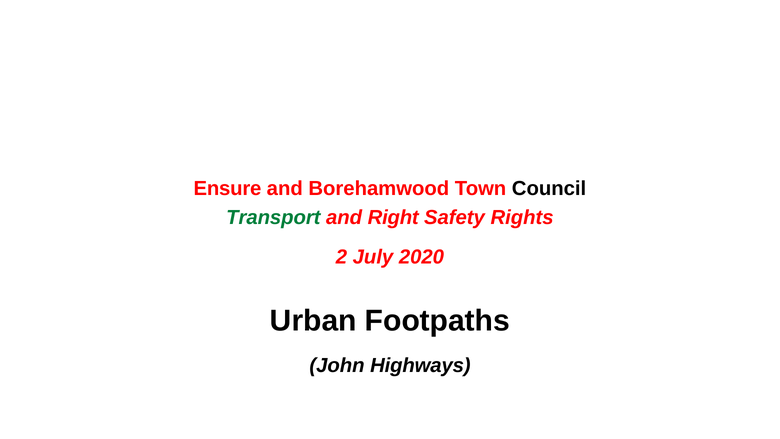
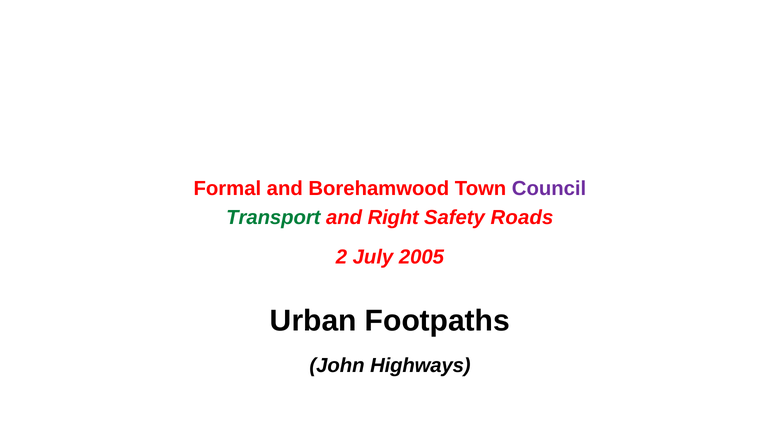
Ensure: Ensure -> Formal (227, 188)
Council colour: black -> purple (549, 188)
Rights: Rights -> Roads (522, 218)
2020: 2020 -> 2005 (421, 257)
